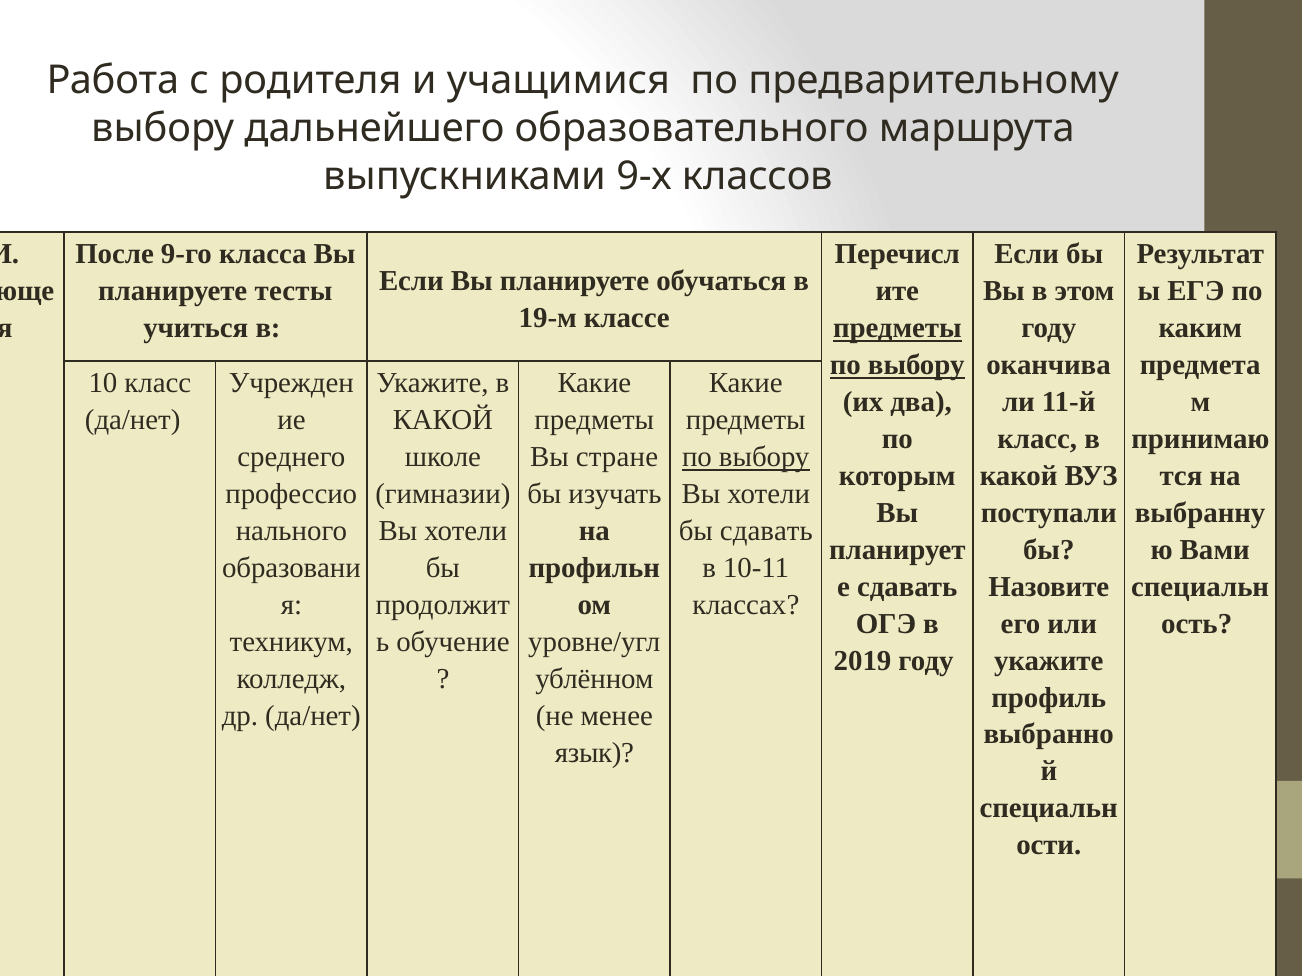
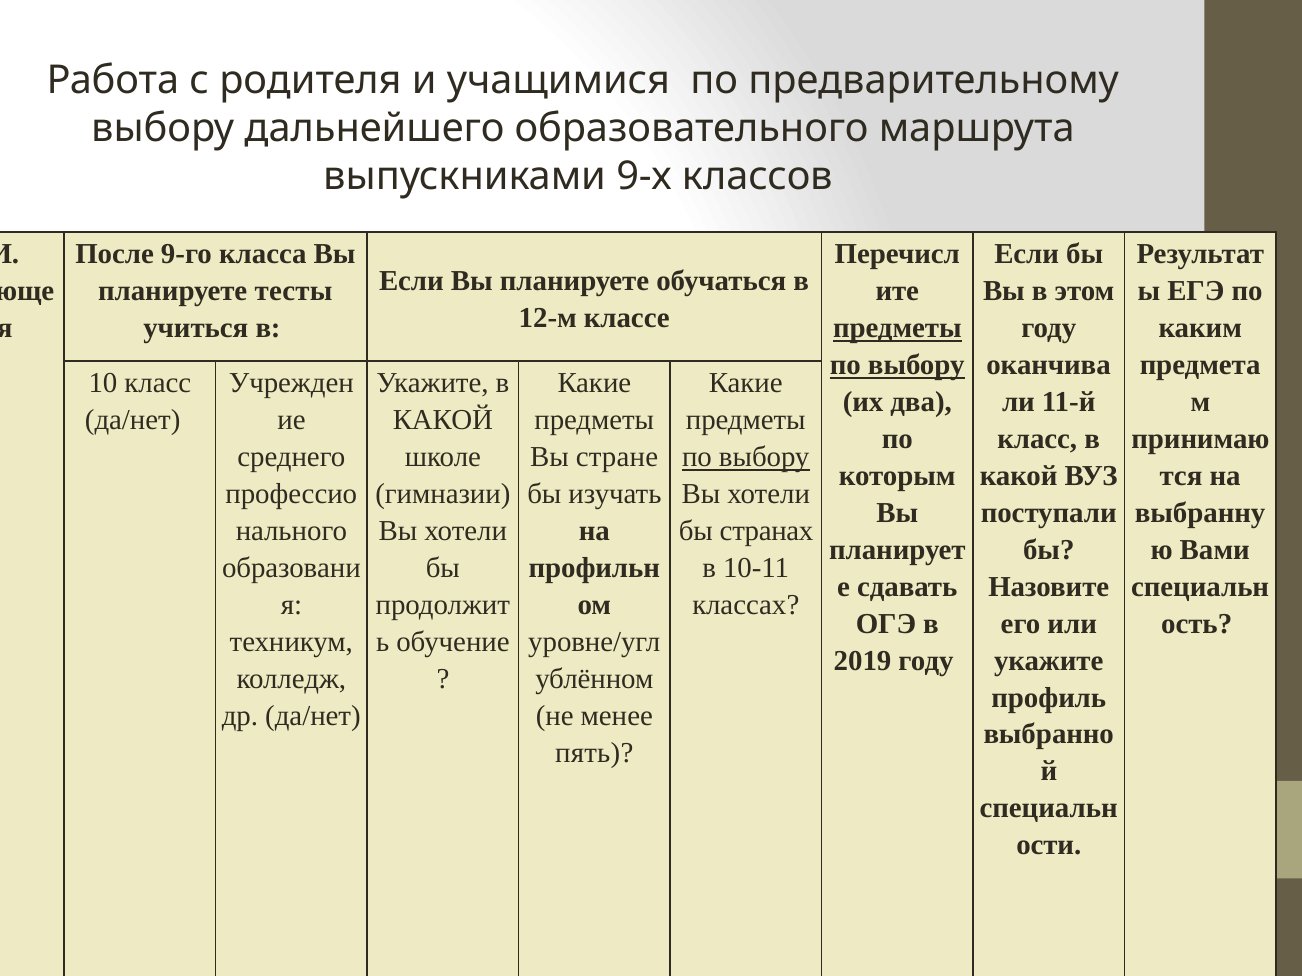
19-м: 19-м -> 12-м (548, 318)
бы сдавать: сдавать -> странах (767, 531)
язык: язык -> пять (594, 753)
